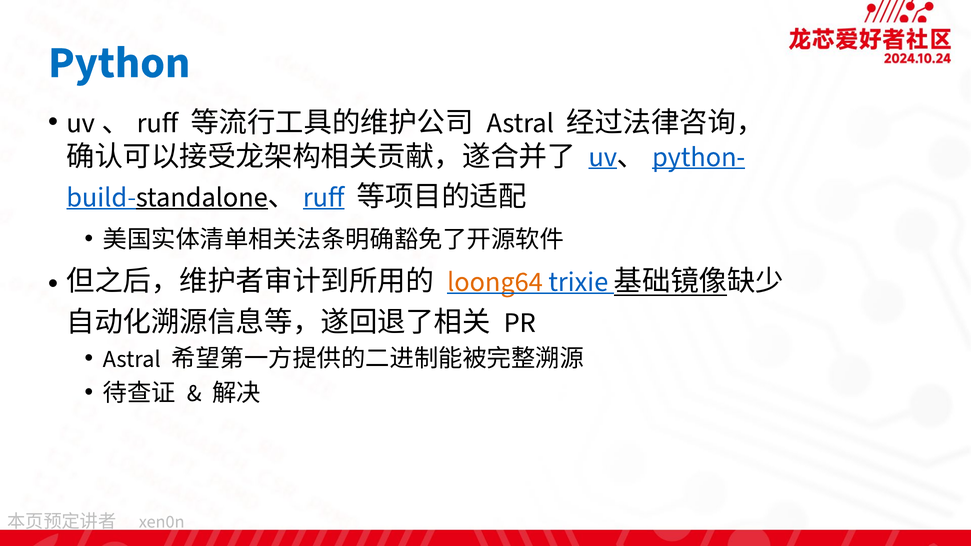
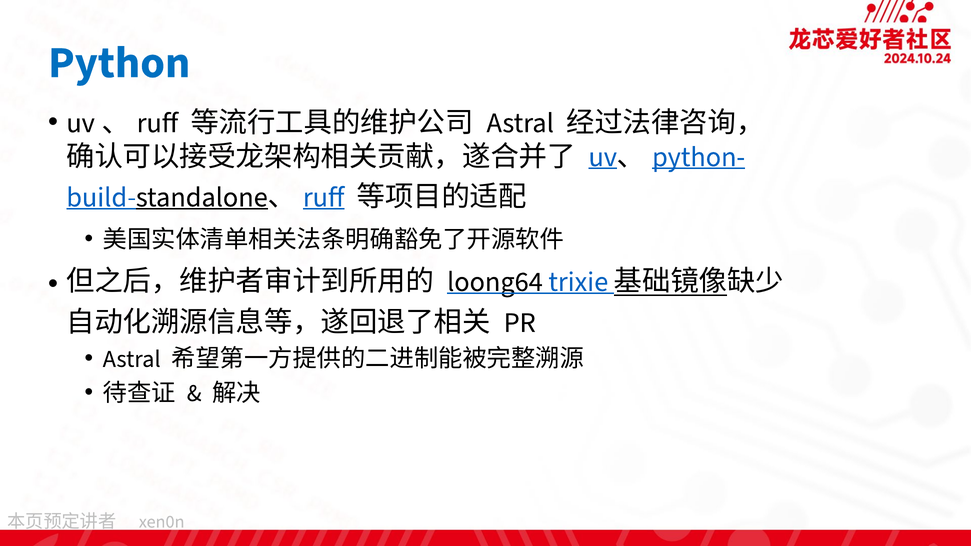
loong64 colour: orange -> black (495, 282)
